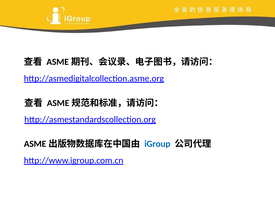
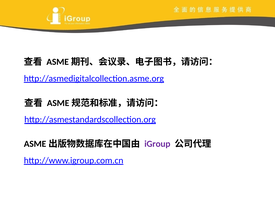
iGroup colour: blue -> purple (157, 144)
